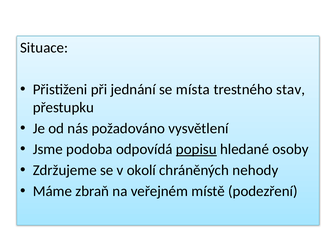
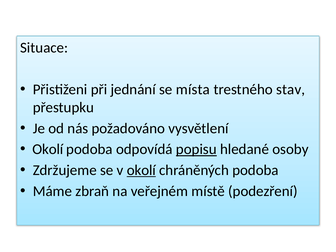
Jsme: Jsme -> Okolí (48, 149)
okolí underline: none -> present (141, 170)
chráněných nehody: nehody -> podoba (255, 170)
